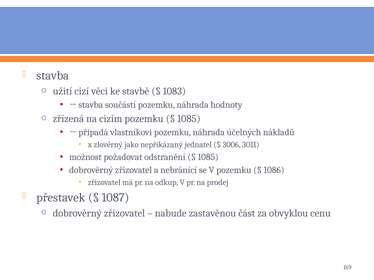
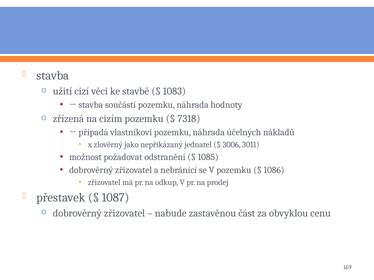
1085: 1085 -> 7318 (189, 119)
